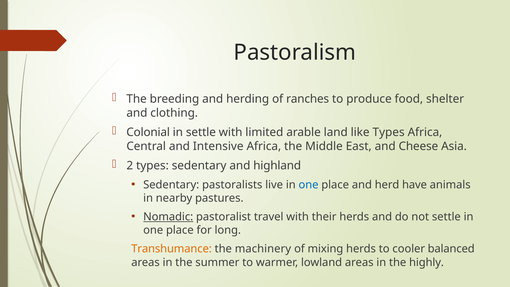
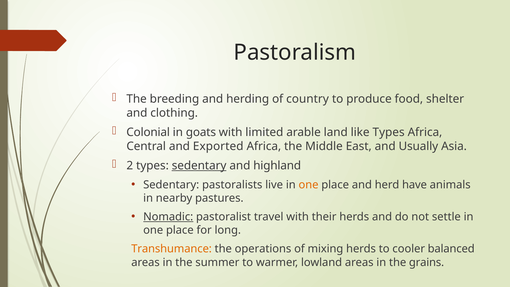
ranches: ranches -> country (308, 99)
in settle: settle -> goats (201, 132)
Intensive: Intensive -> Exported (218, 146)
Cheese: Cheese -> Usually (418, 146)
sedentary underline: none -> present (199, 166)
one colour: blue -> orange (309, 185)
machinery: machinery -> operations (263, 249)
highly: highly -> grains (427, 262)
